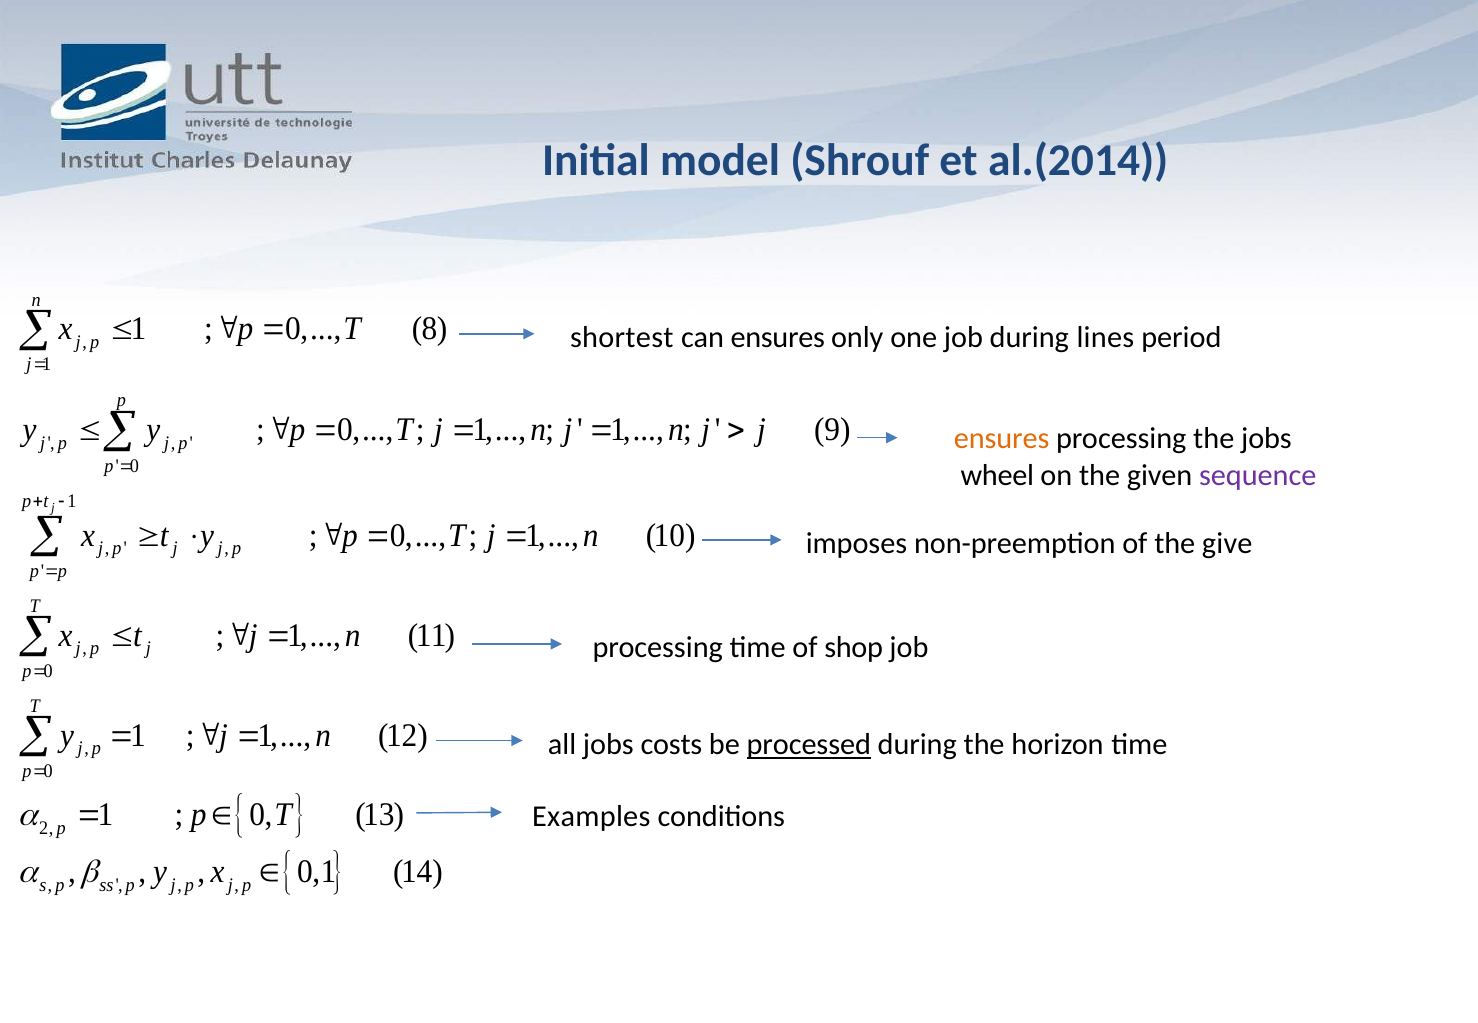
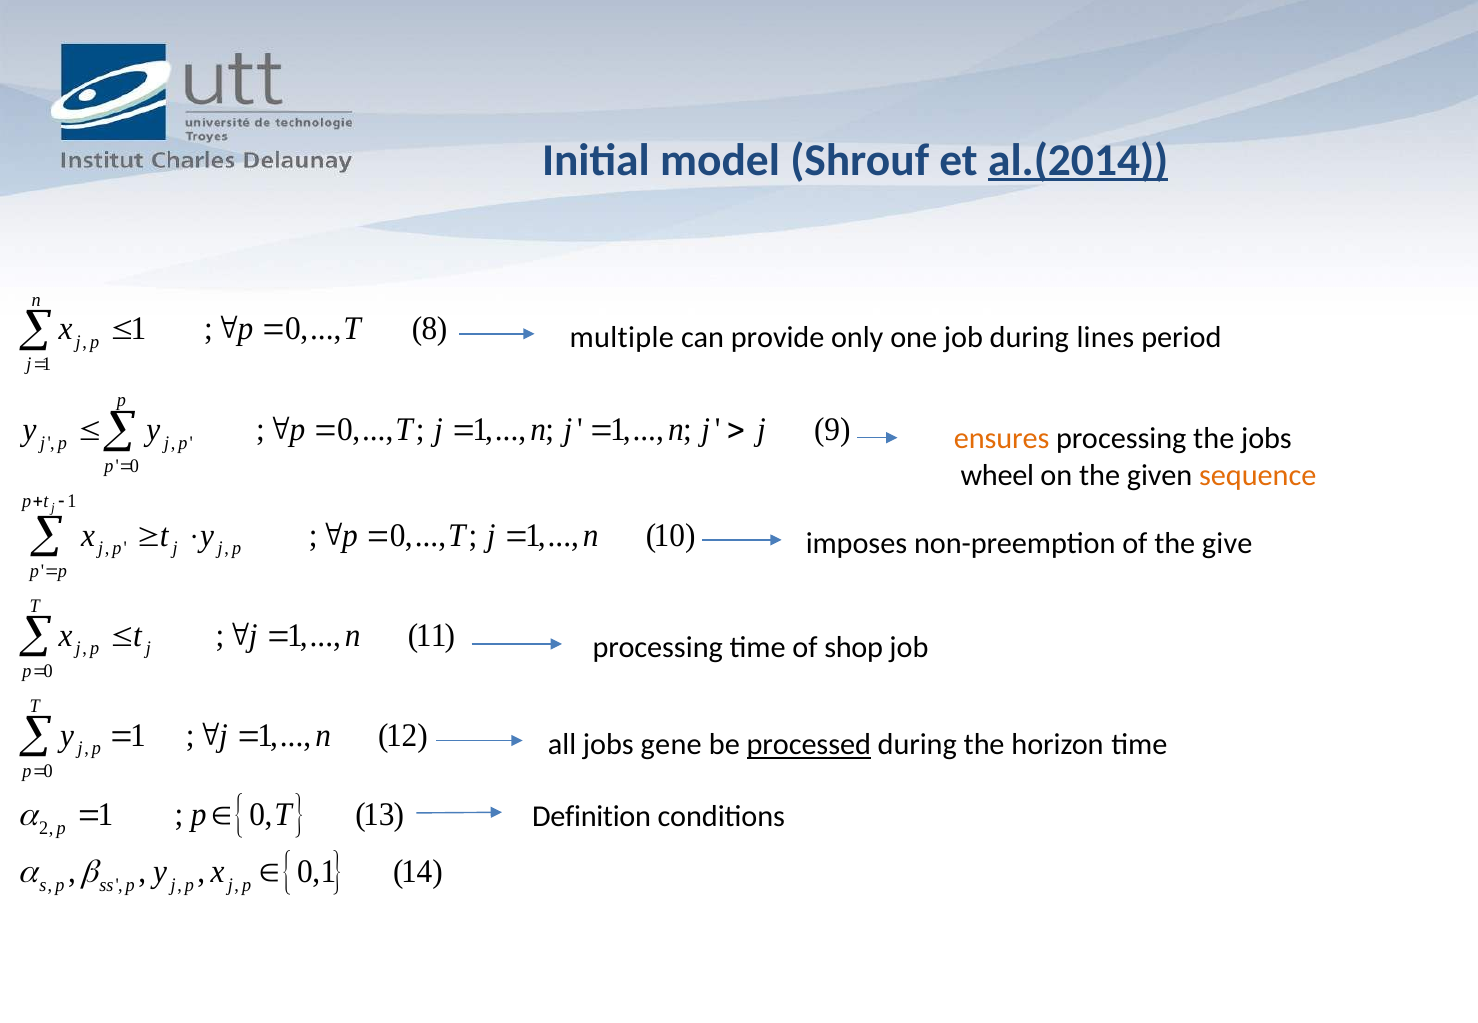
al.(2014 underline: none -> present (1078, 160)
shortest: shortest -> multiple (622, 338)
can ensures: ensures -> provide (778, 338)
sequence colour: purple -> orange (1258, 475)
costs: costs -> gene (671, 745)
Examples: Examples -> Definition (592, 816)
